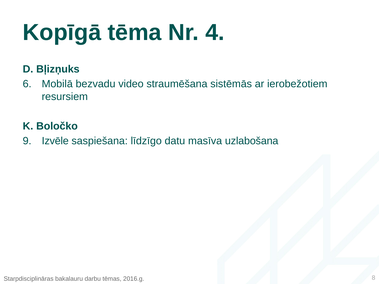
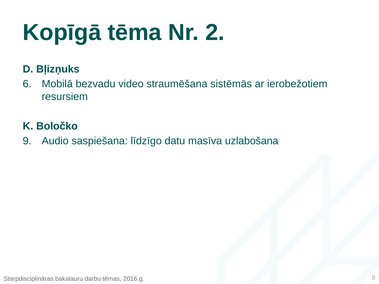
4: 4 -> 2 (215, 32)
Izvēle: Izvēle -> Audio (55, 141)
